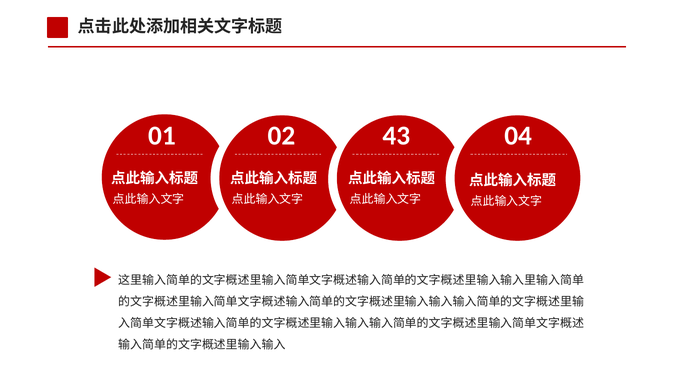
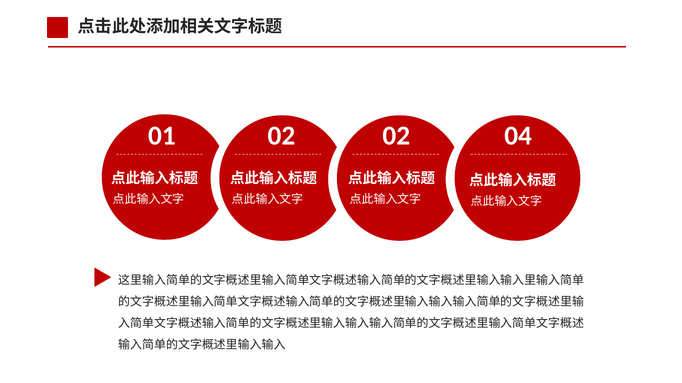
02 43: 43 -> 02 (396, 136)
